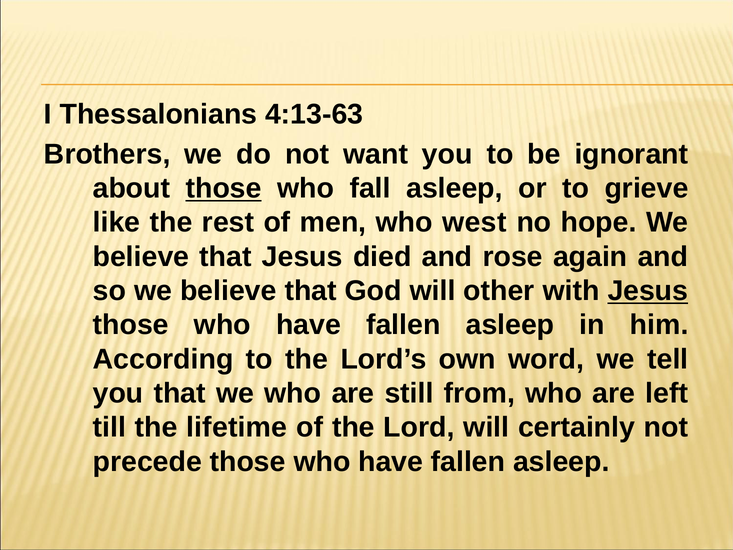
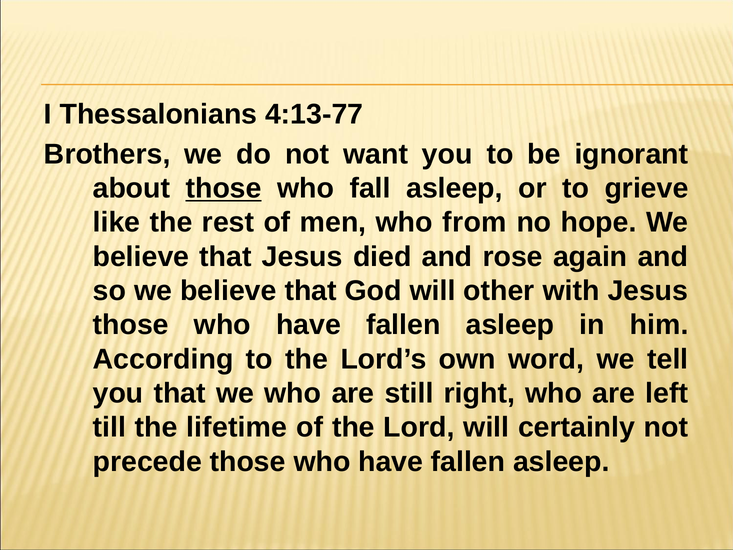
4:13-63: 4:13-63 -> 4:13-77 (314, 114)
west: west -> from (475, 222)
Jesus underline: present -> none (648, 291)
from: from -> right (479, 393)
